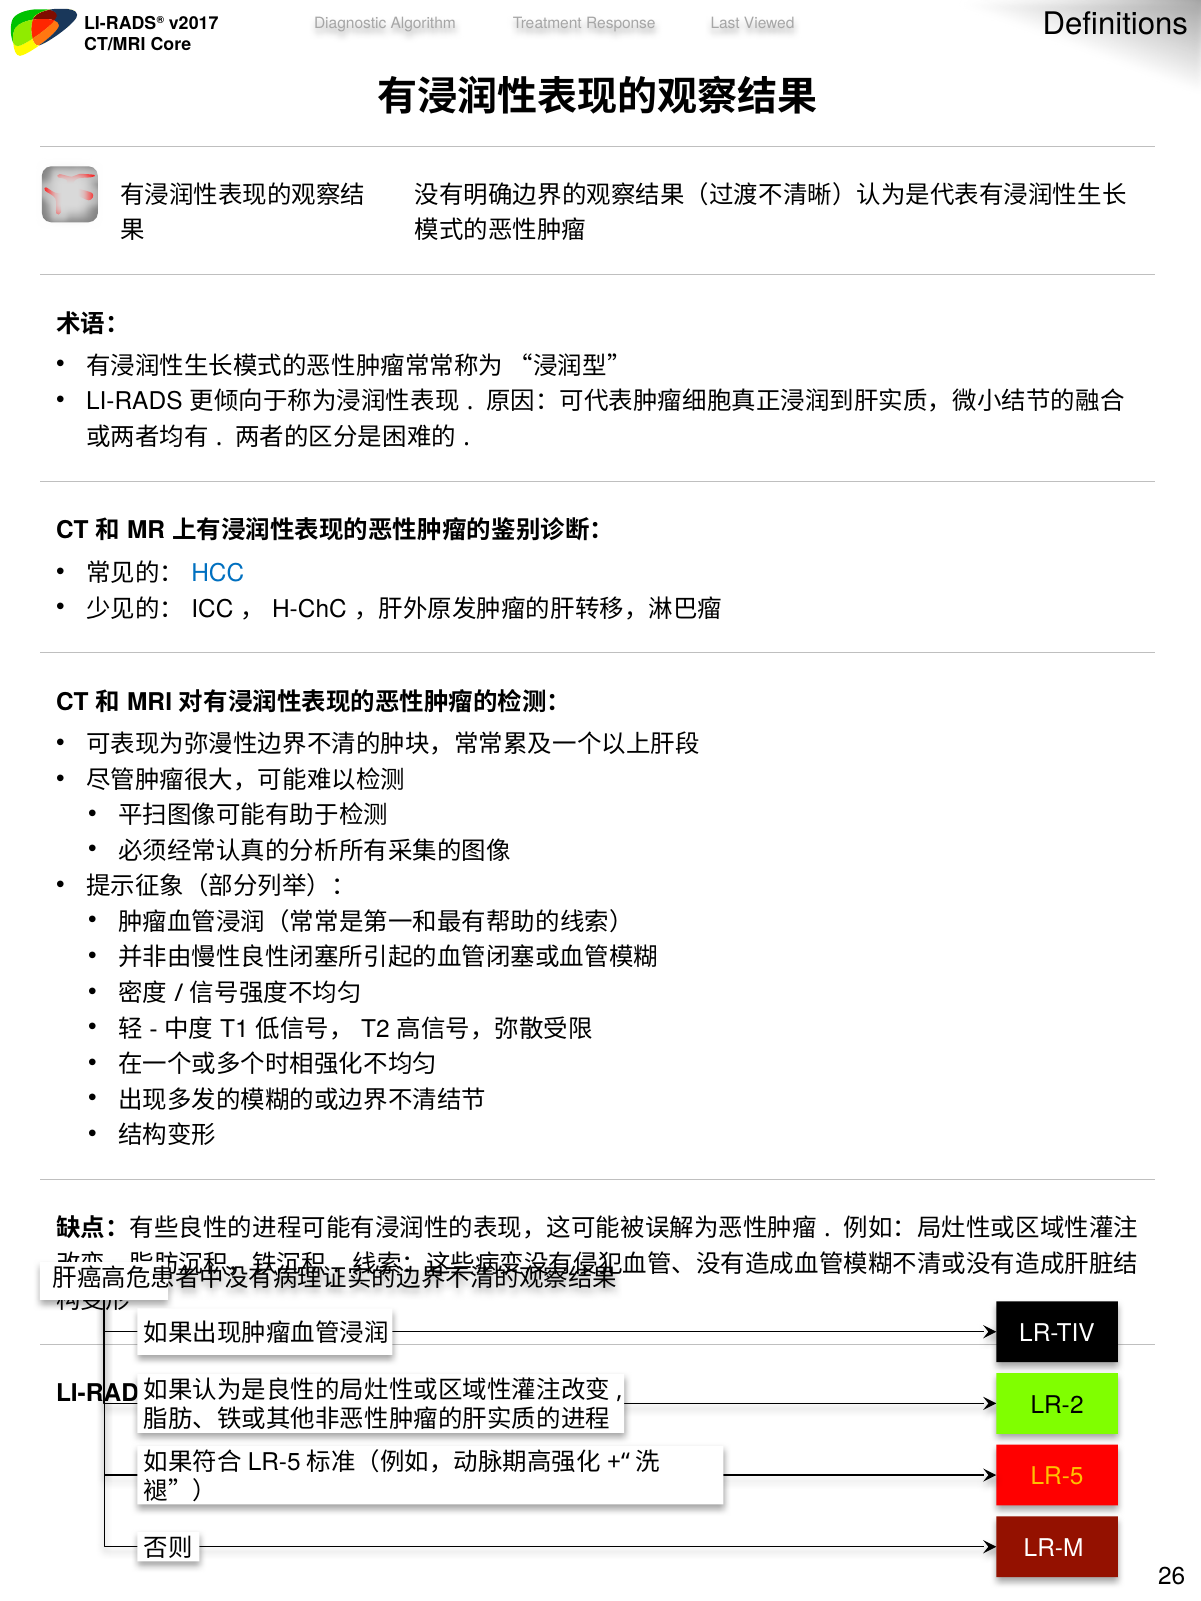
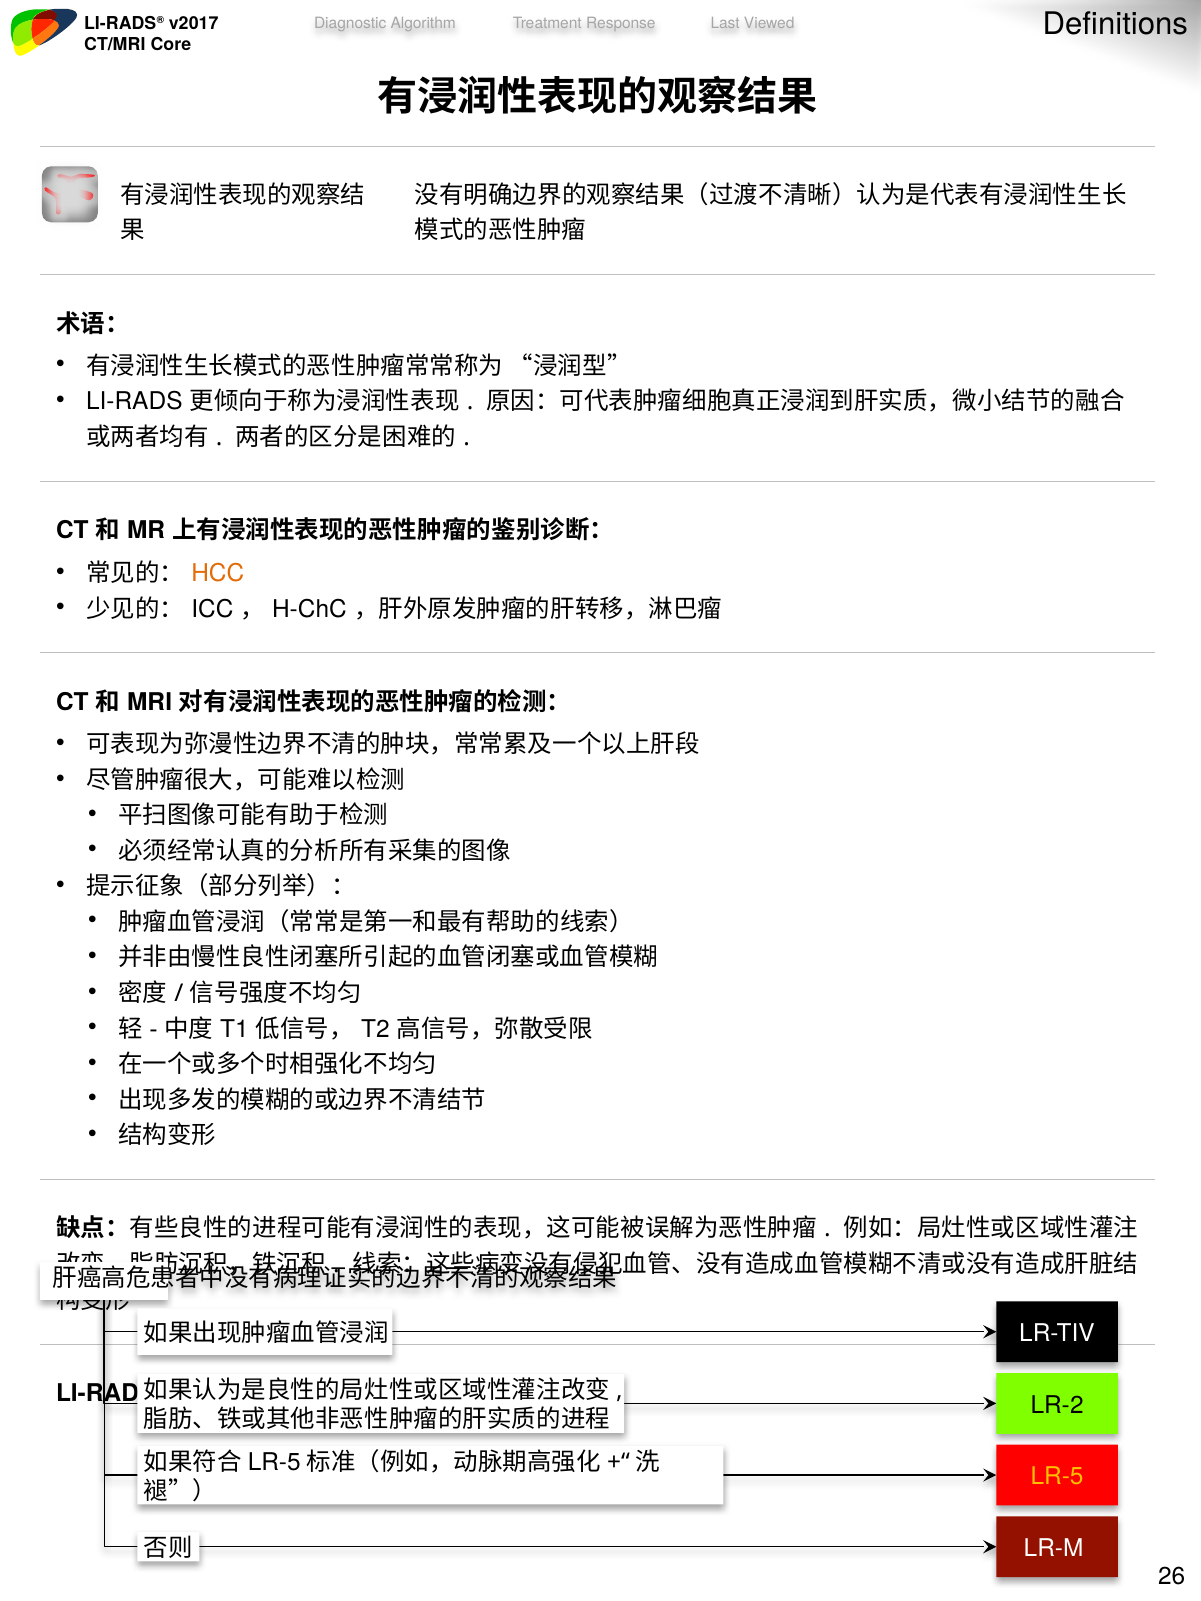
HCC colour: blue -> orange (218, 574)
